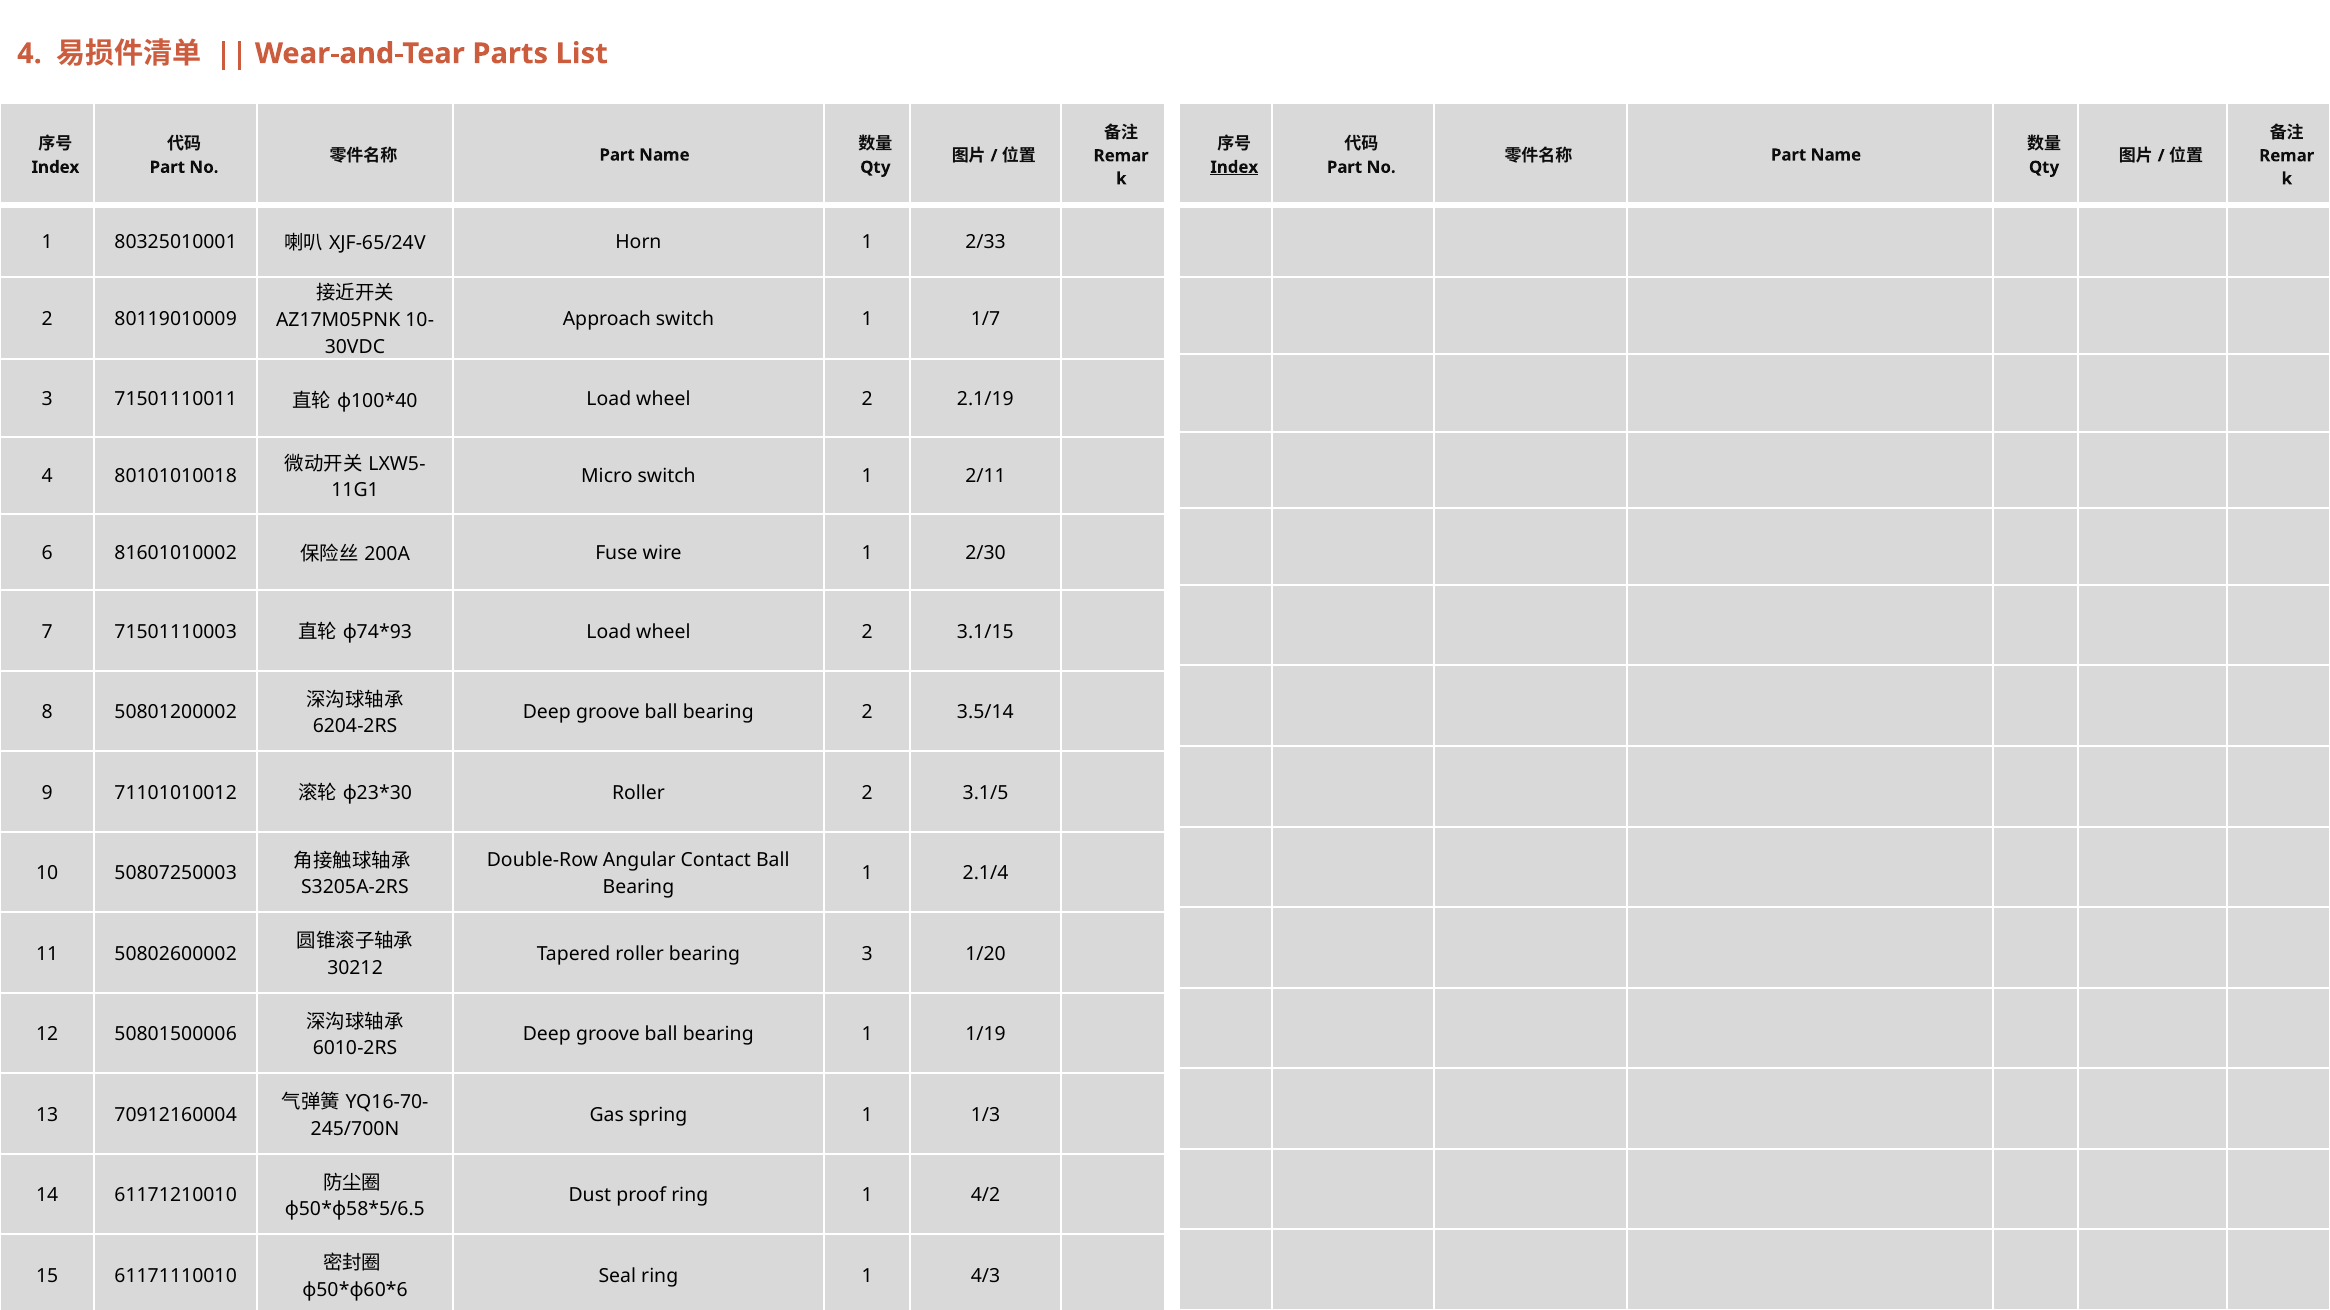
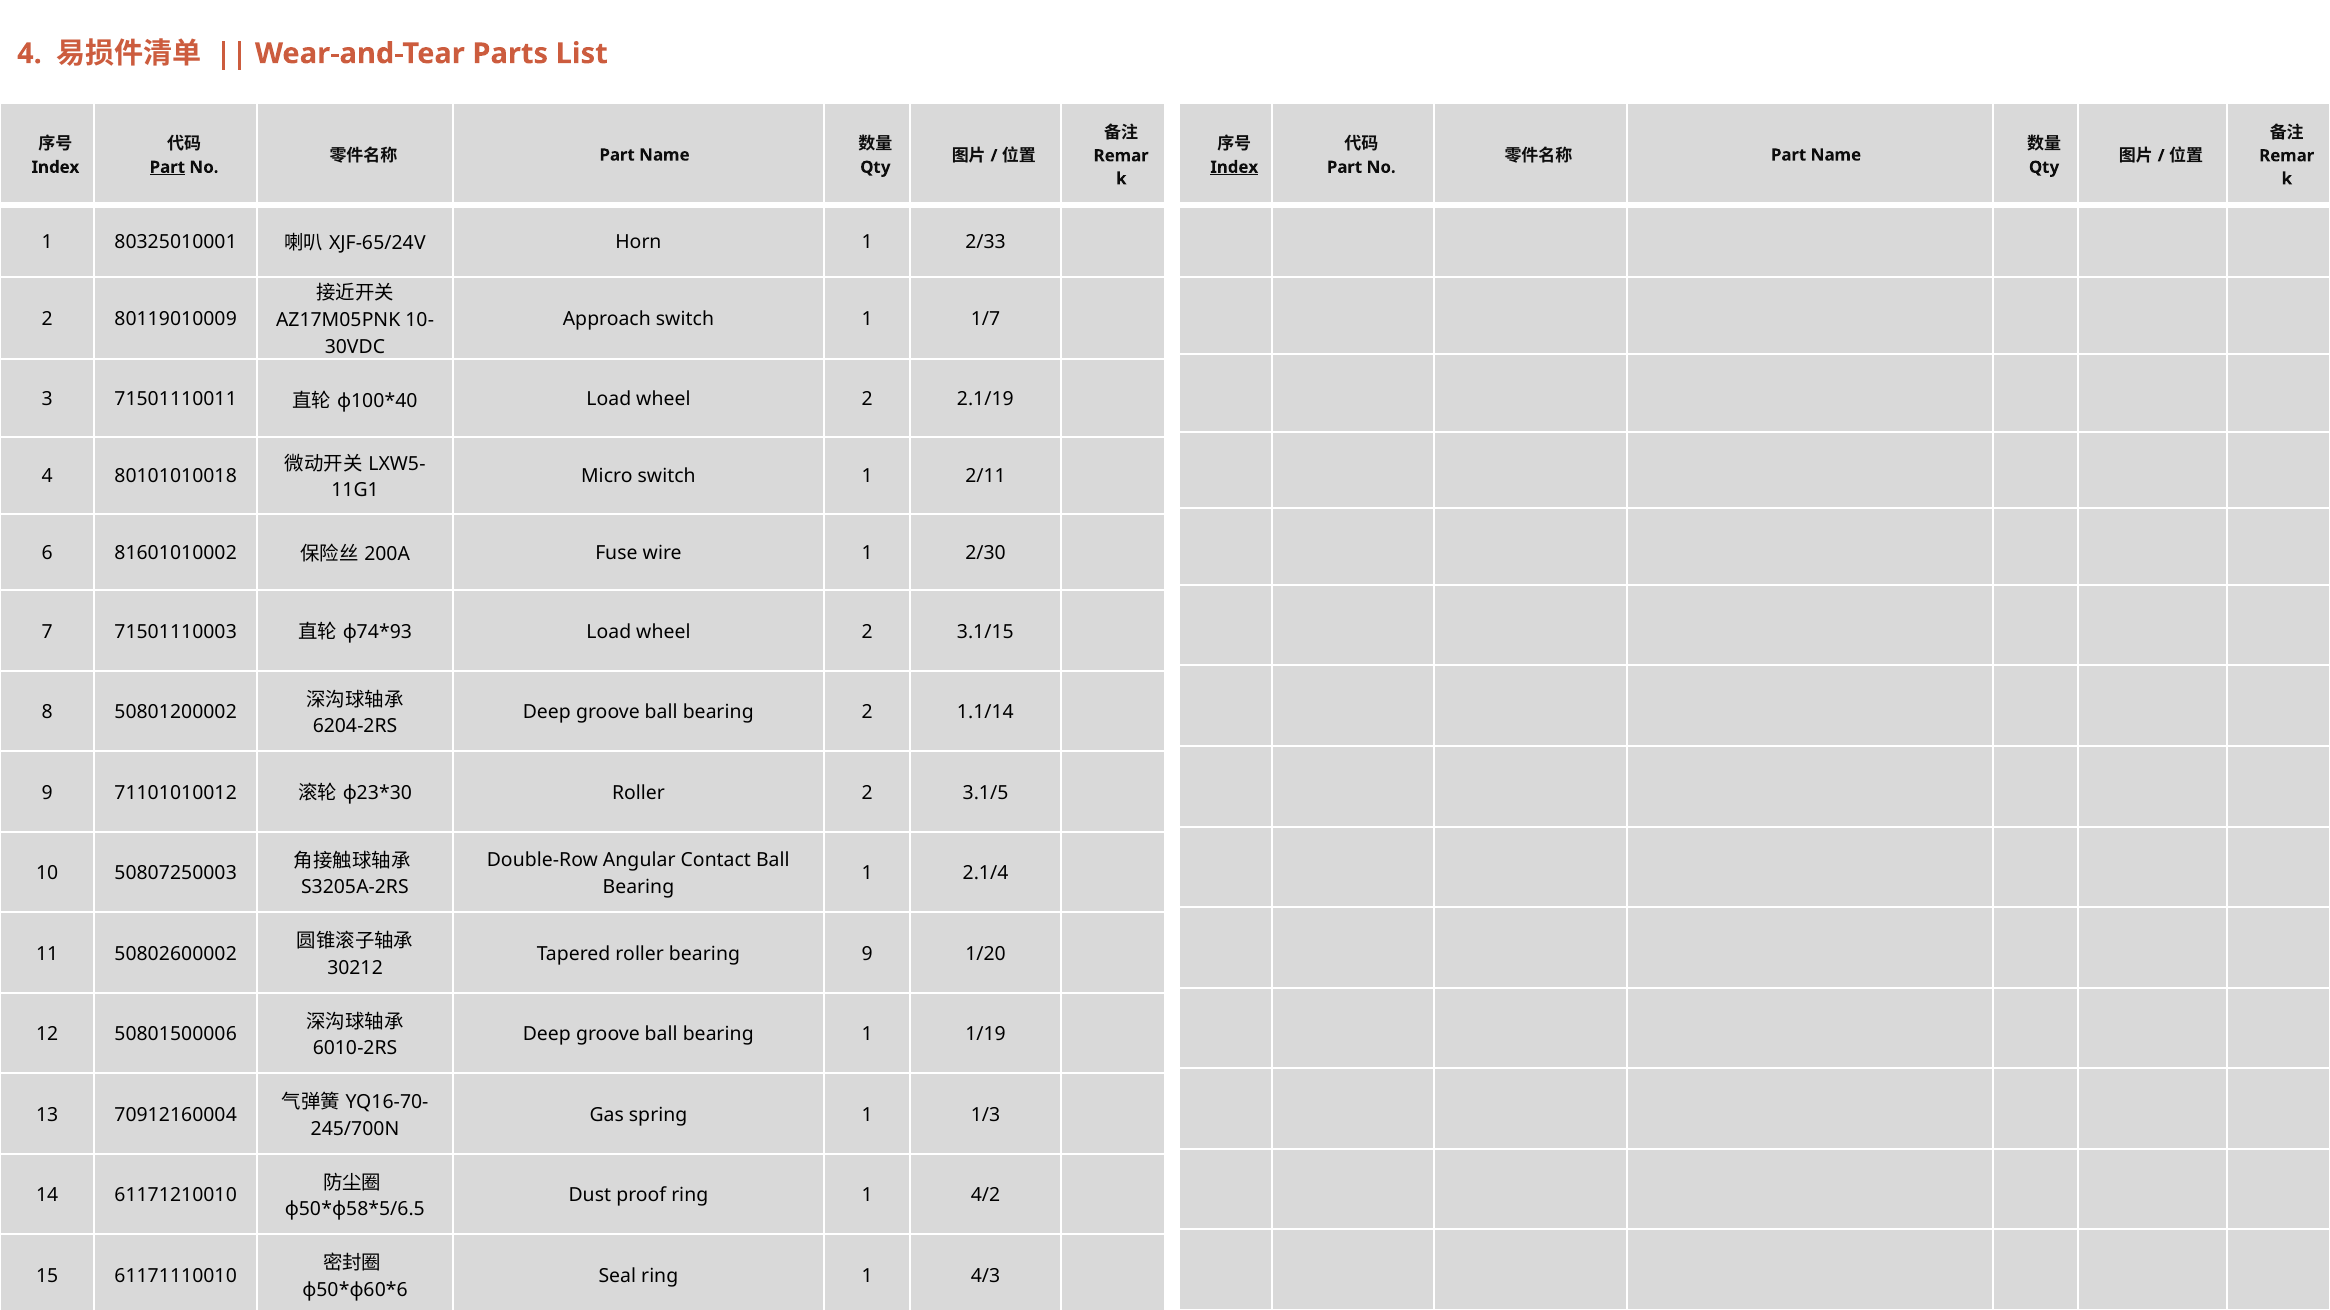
Part underline: none -> present (167, 167)
3.5/14: 3.5/14 -> 1.1/14 (985, 712)
bearing 3: 3 -> 9 (867, 954)
